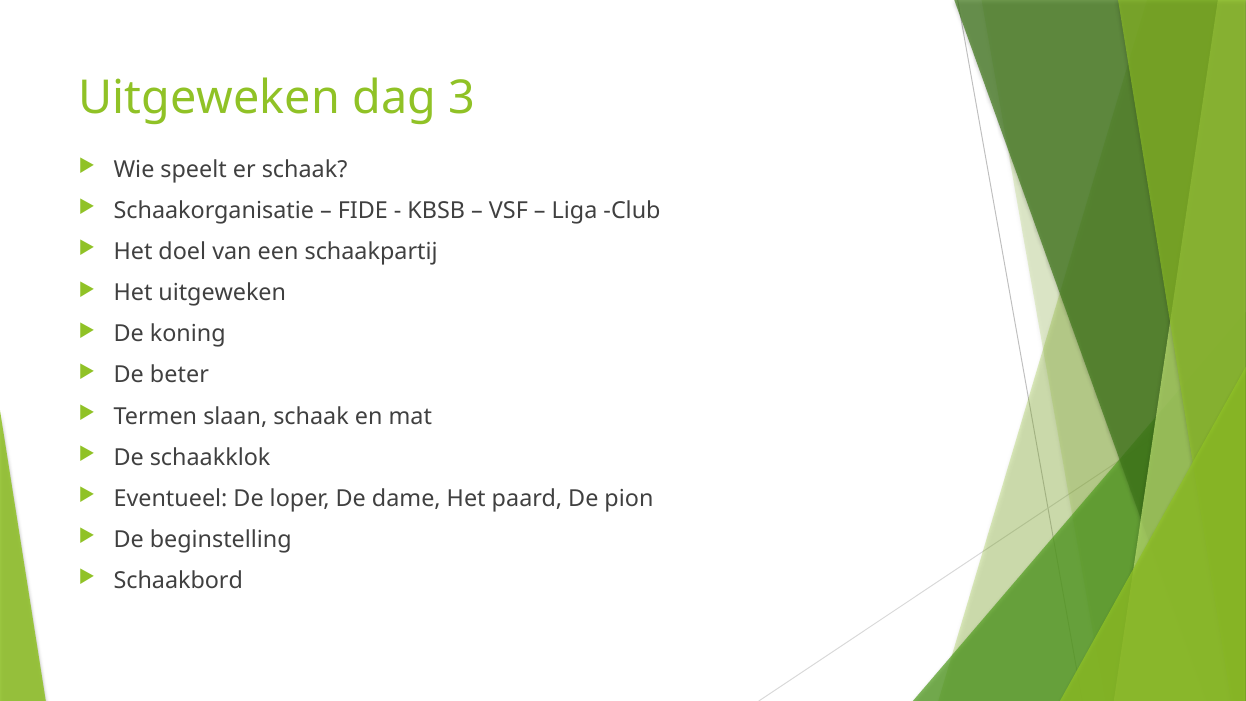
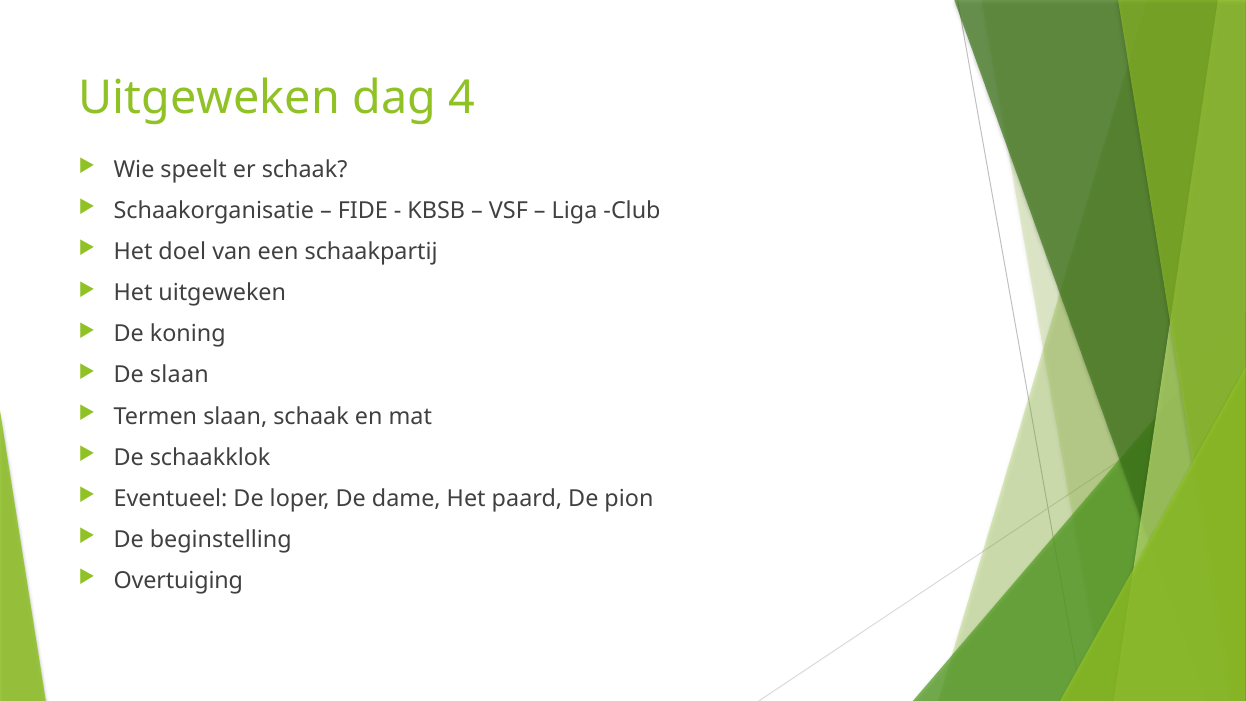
3: 3 -> 4 (462, 98)
De beter: beter -> slaan (179, 375)
Schaakbord: Schaakbord -> Overtuiging (178, 580)
